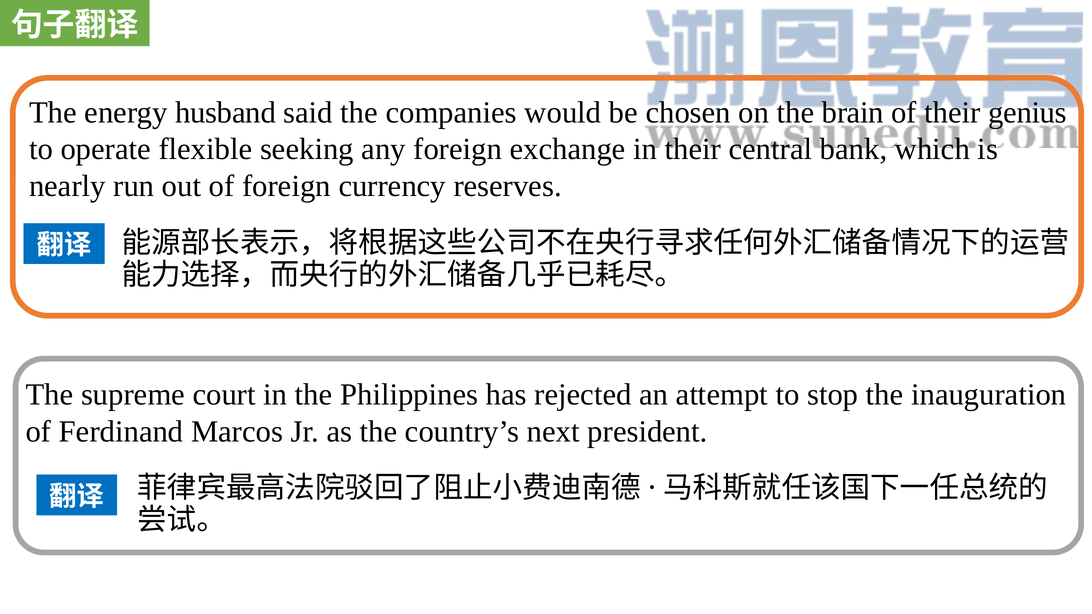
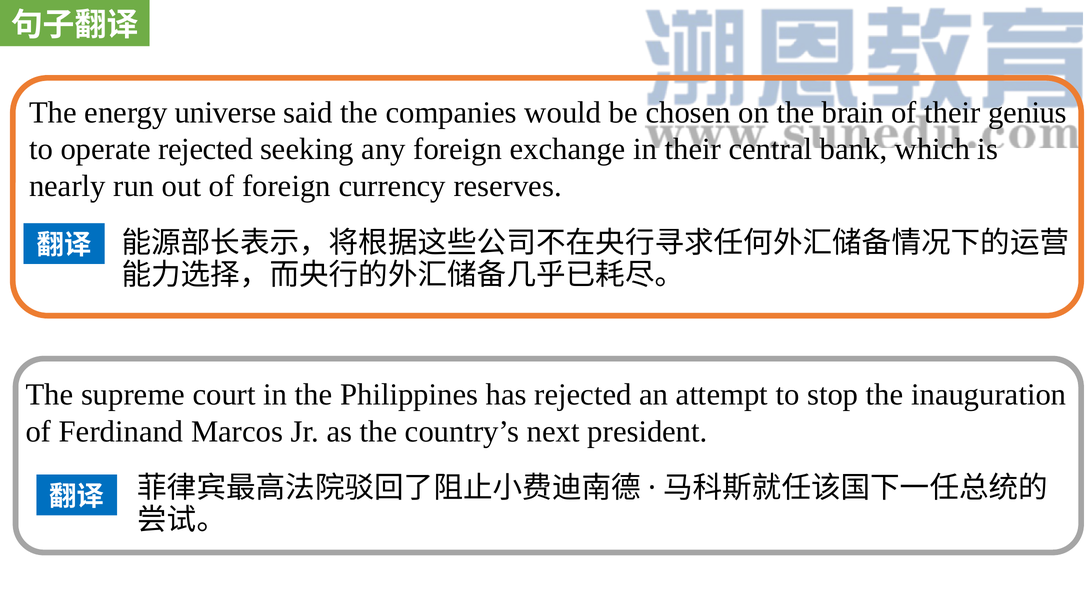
husband: husband -> universe (226, 113)
operate flexible: flexible -> rejected (206, 149)
